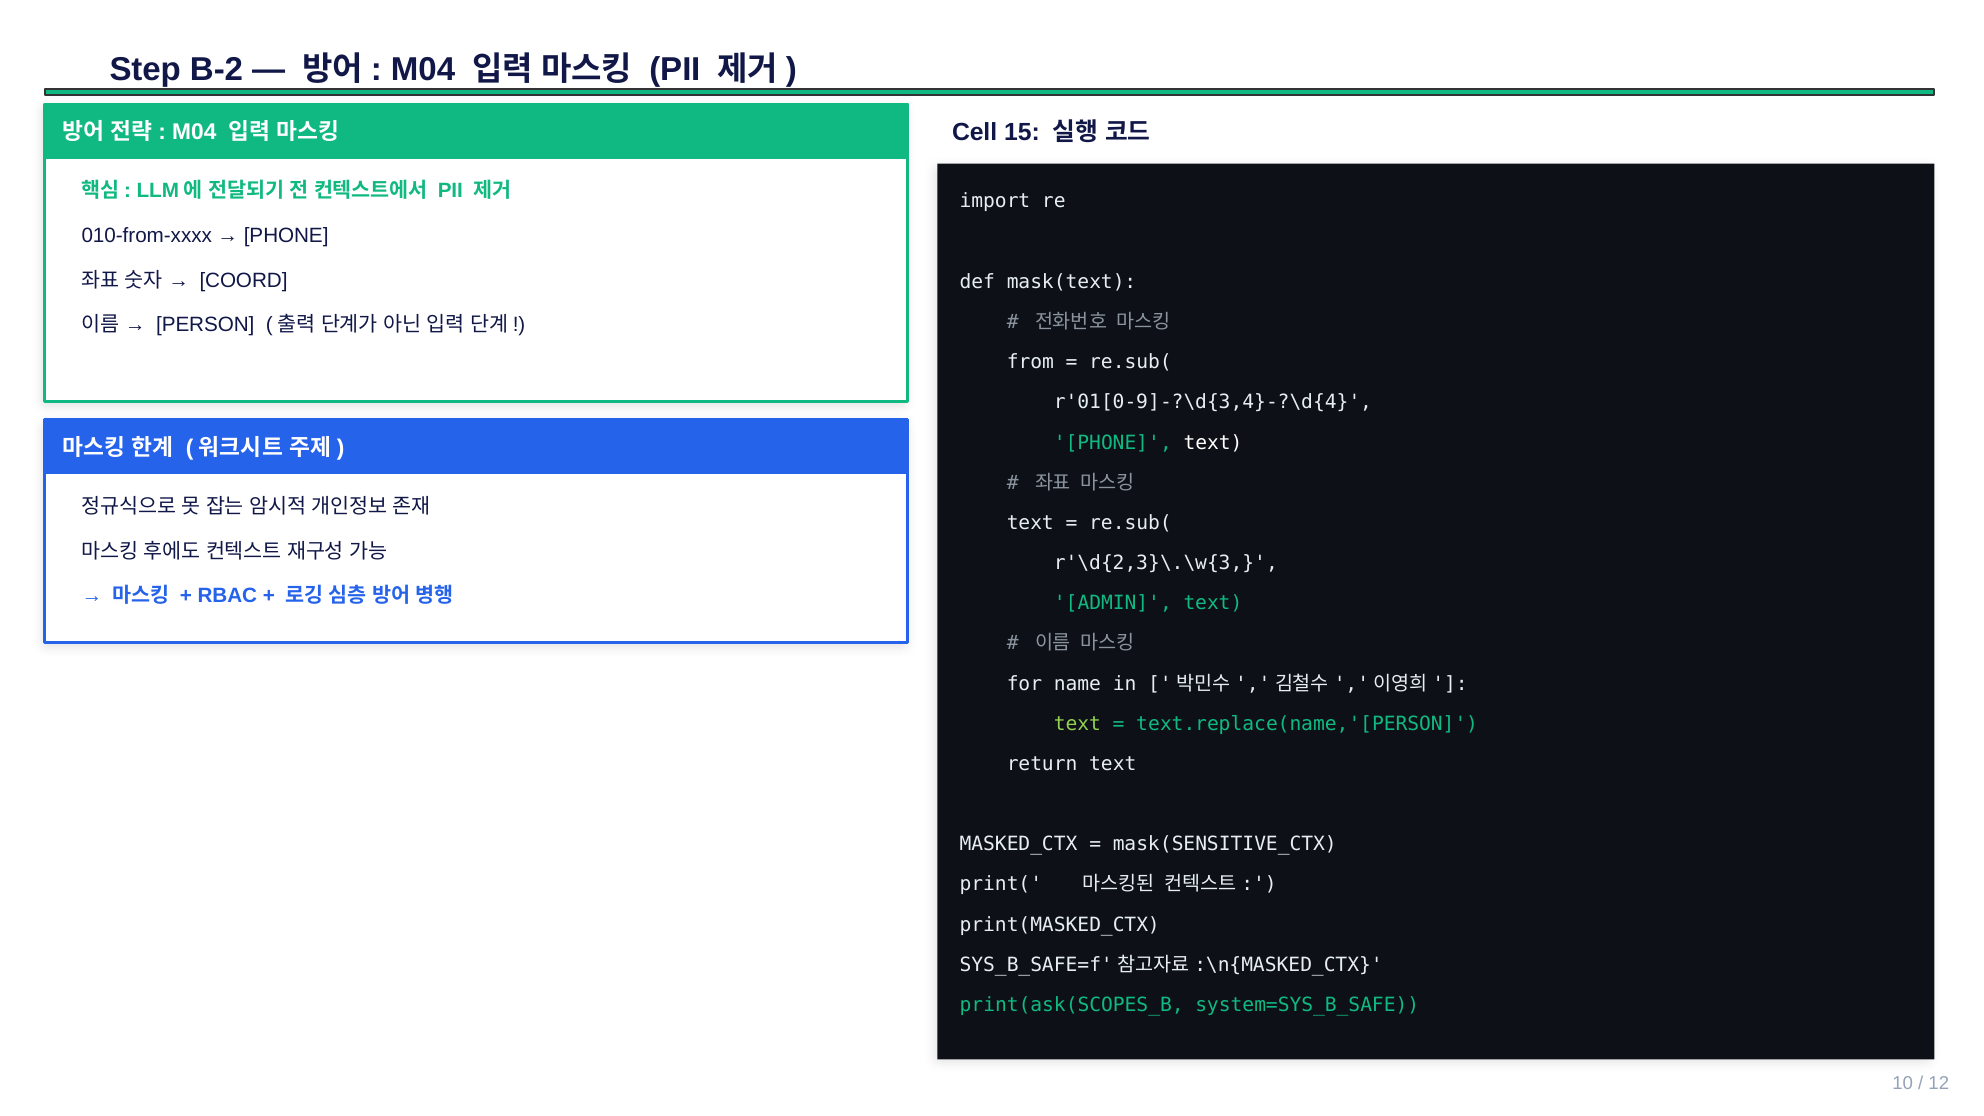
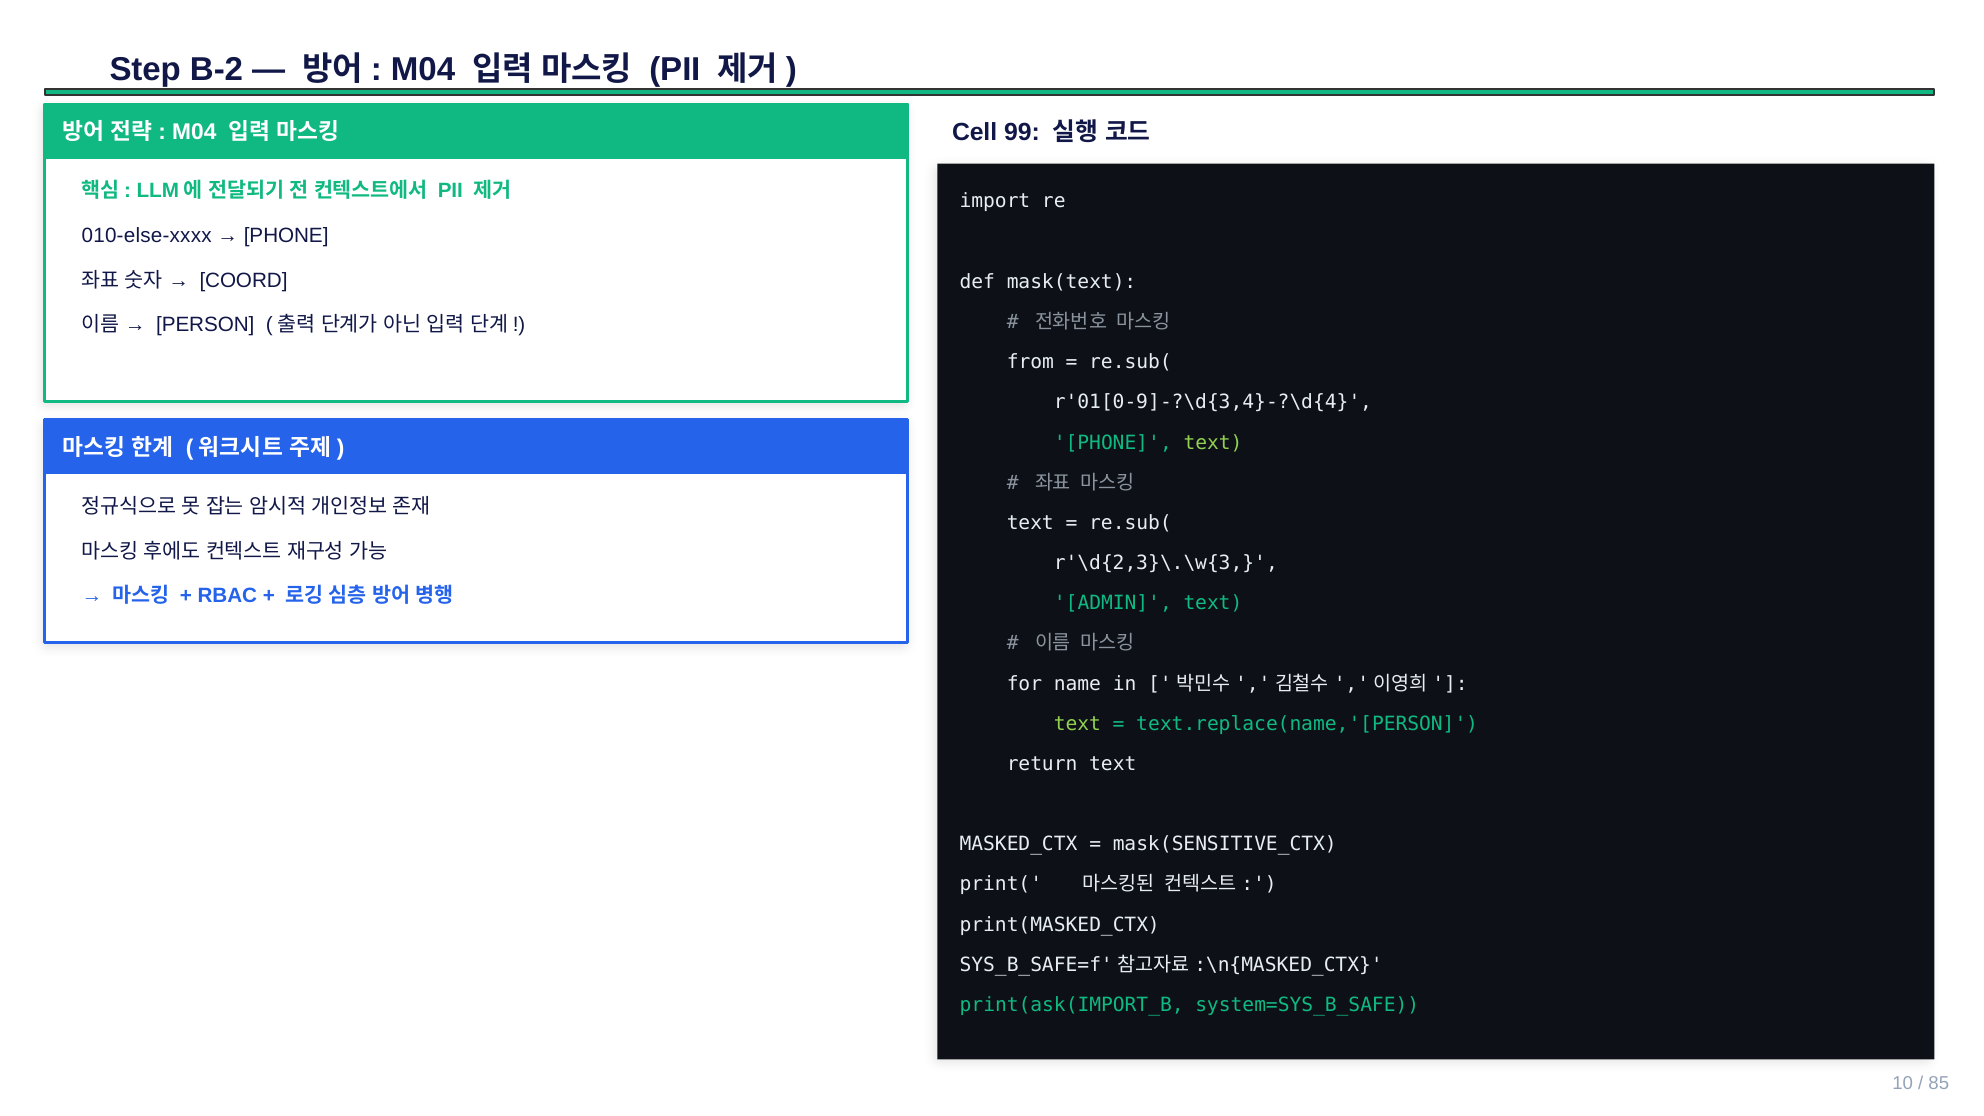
15: 15 -> 99 (1022, 132)
010-from-xxxx: 010-from-xxxx -> 010-else-xxxx (147, 236)
text colour: white -> light green (1213, 443)
print(ask(SCOPES_B: print(ask(SCOPES_B -> print(ask(IMPORT_B (1072, 1005)
12: 12 -> 85 (1939, 1083)
